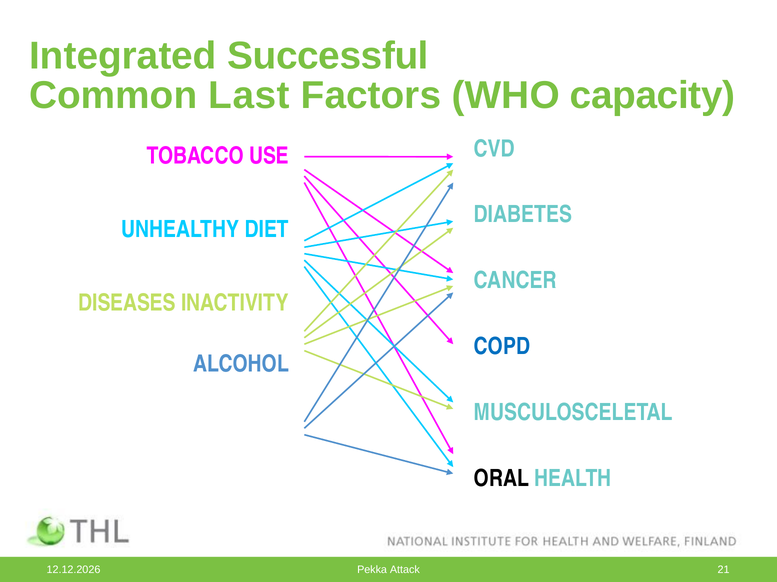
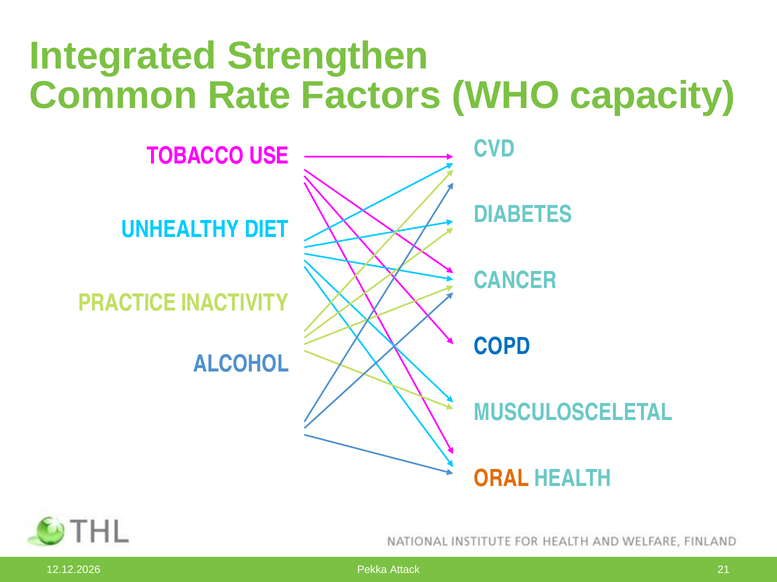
Successful: Successful -> Strengthen (328, 56)
Last: Last -> Rate (249, 95)
DISEASES: DISEASES -> PRACTICE (127, 303)
ORAL colour: black -> orange (501, 479)
